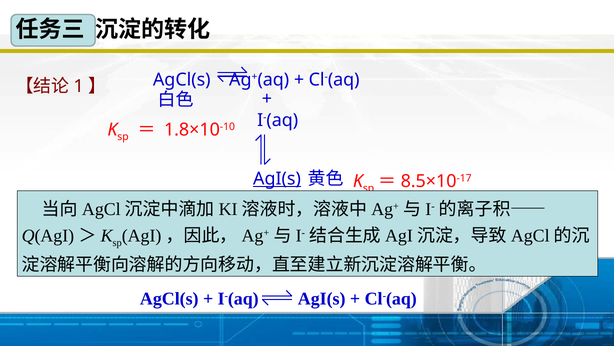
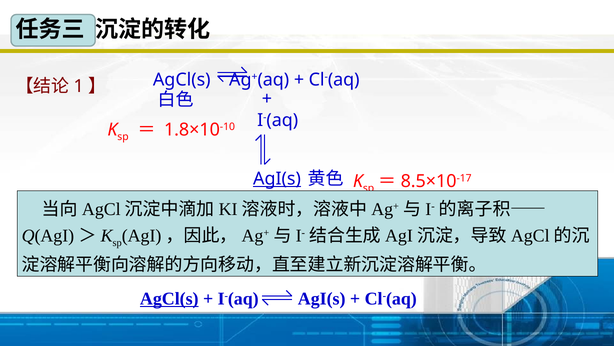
AgCl(s underline: none -> present (169, 298)
